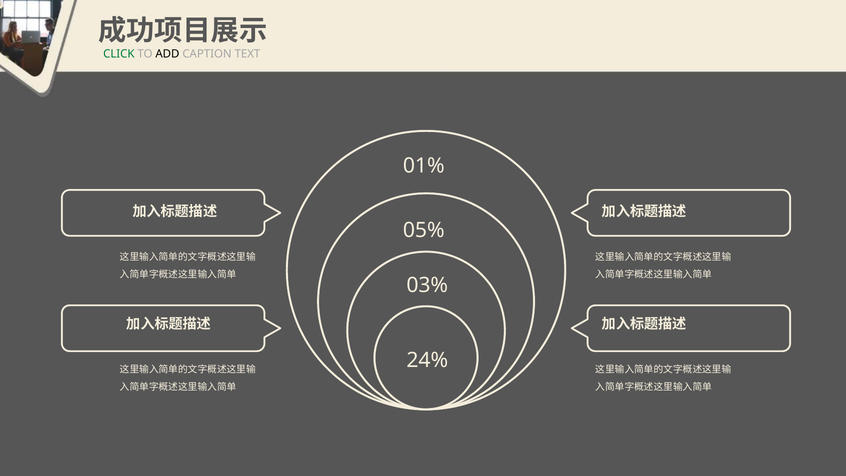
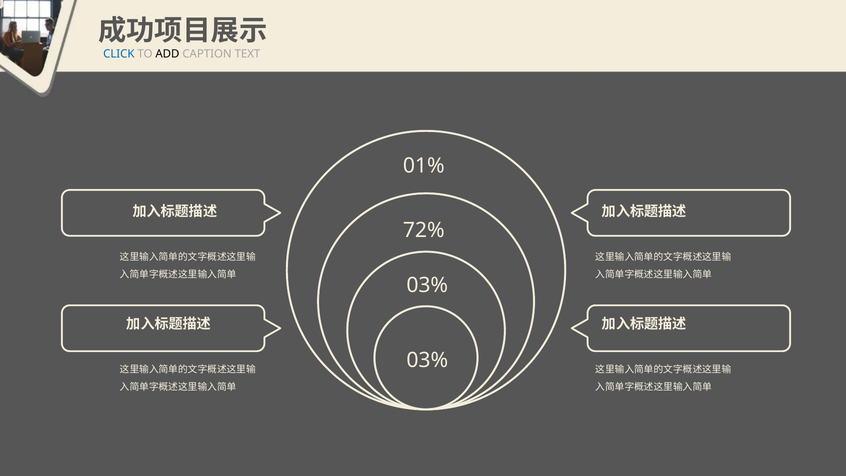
CLICK colour: green -> blue (119, 54)
05%: 05% -> 72% (424, 230)
24%: 24% -> 03% (427, 360)
